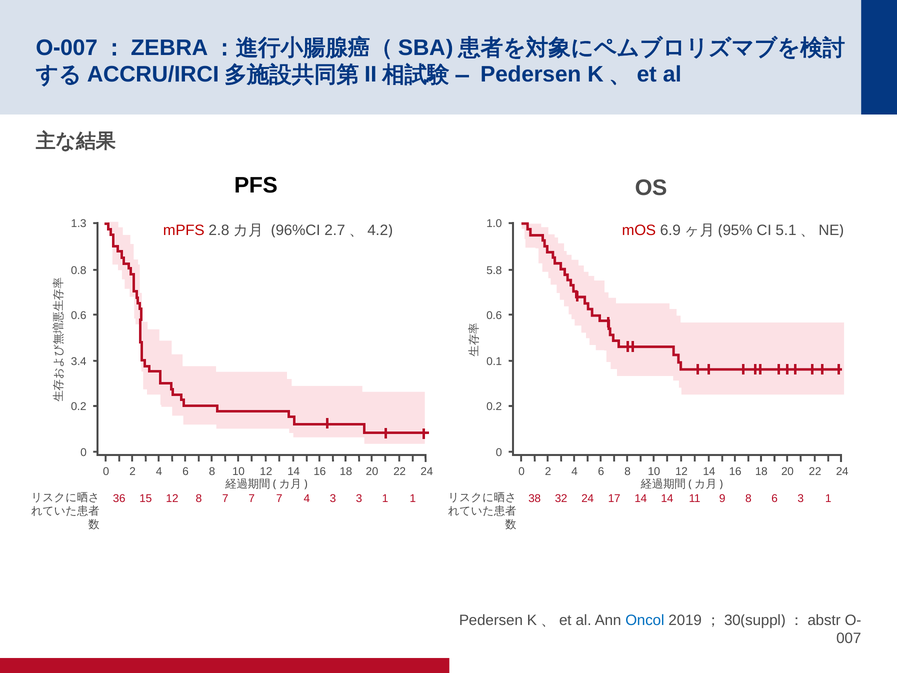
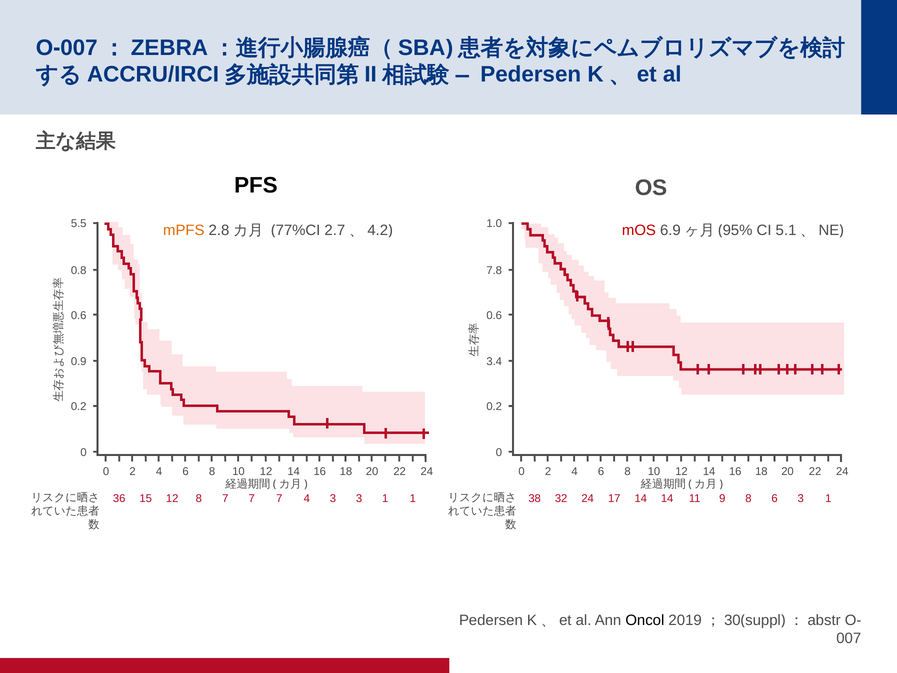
1.3: 1.3 -> 5.5 (79, 224)
mPFS colour: red -> orange (184, 230)
96%CI: 96%CI -> 77%CI (298, 230)
5.8: 5.8 -> 7.8 (494, 271)
3.4: 3.4 -> 0.9 (79, 361)
0.1: 0.1 -> 3.4 (494, 361)
Oncol colour: blue -> black (645, 620)
